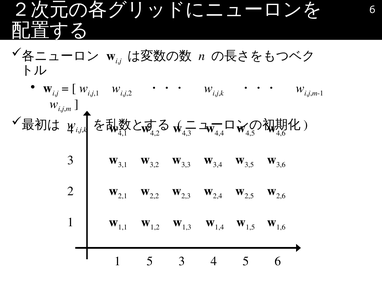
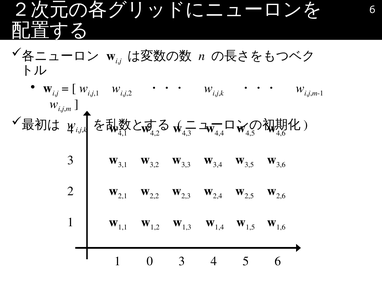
1 5: 5 -> 0 (150, 261)
